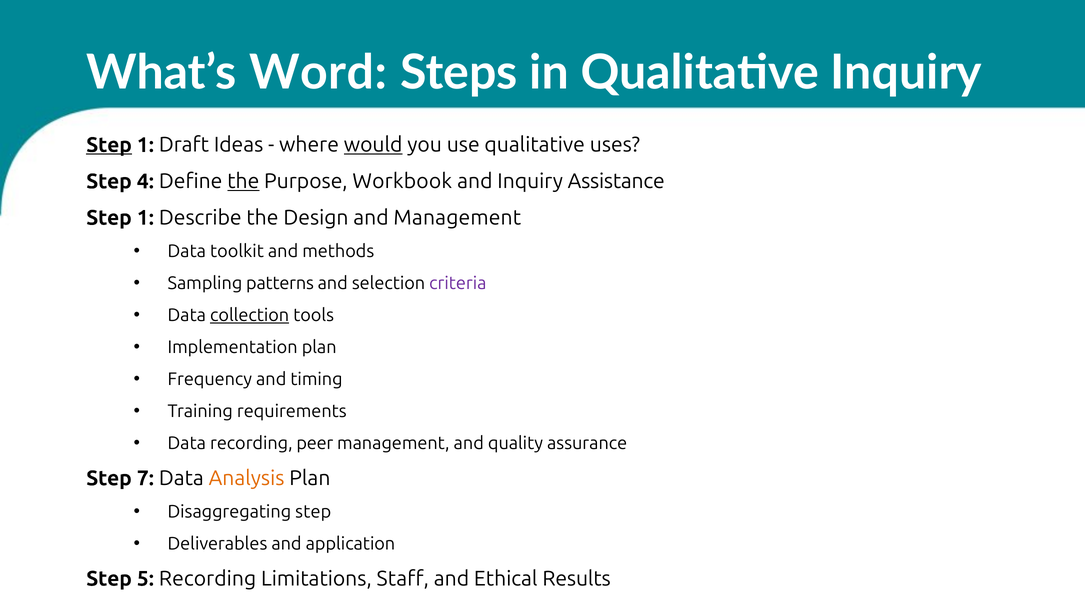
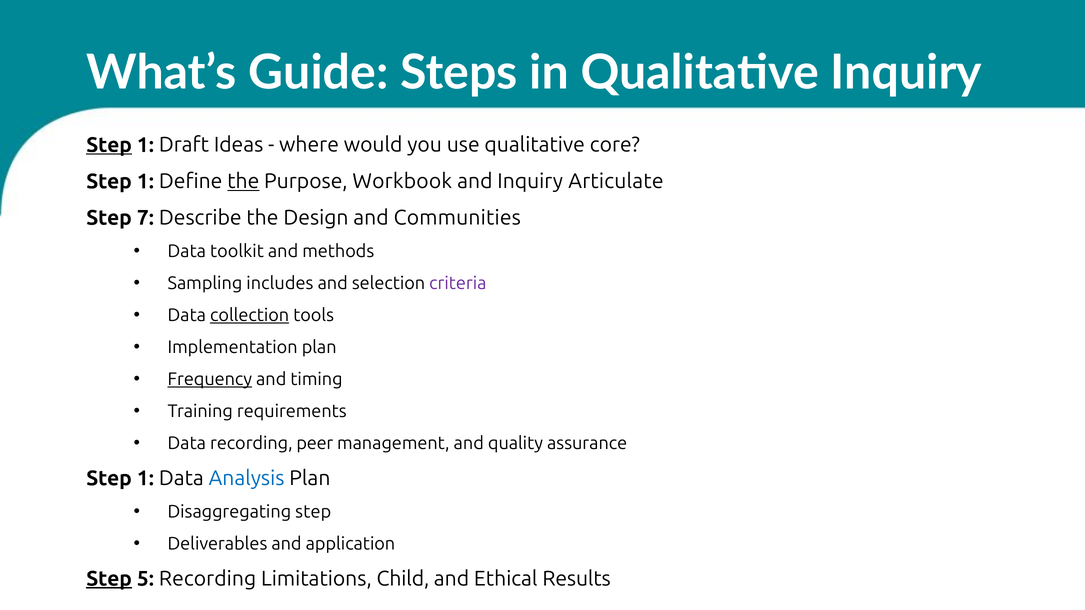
Word: Word -> Guide (318, 73)
would underline: present -> none (373, 145)
uses: uses -> core (615, 145)
4: 4 -> 1 (145, 181)
Assistance: Assistance -> Articulate (616, 181)
1: 1 -> 7 (145, 218)
and Management: Management -> Communities (457, 218)
patterns: patterns -> includes (280, 284)
Frequency underline: none -> present (210, 380)
7: 7 -> 1 (145, 479)
Analysis colour: orange -> blue (247, 479)
Step underline: none -> present (109, 579)
Staff: Staff -> Child (403, 579)
